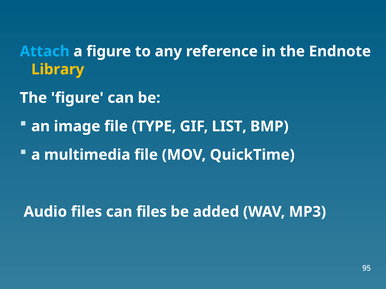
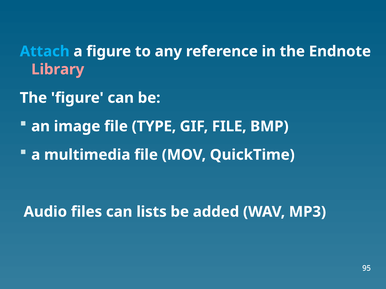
Library colour: yellow -> pink (58, 69)
GIF LIST: LIST -> FILE (229, 127)
can files: files -> lists (151, 212)
